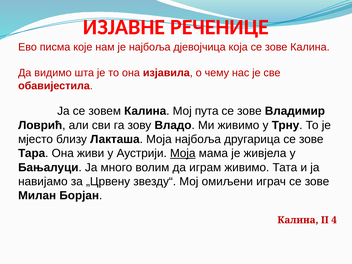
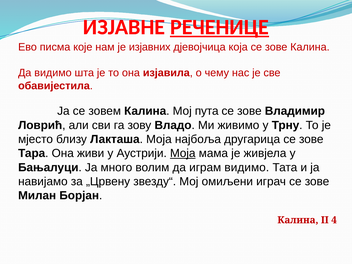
РЕЧЕНИЦЕ underline: none -> present (220, 27)
је најбоља: најбоља -> изјавних (150, 47)
играм живимо: живимо -> видимо (247, 167)
